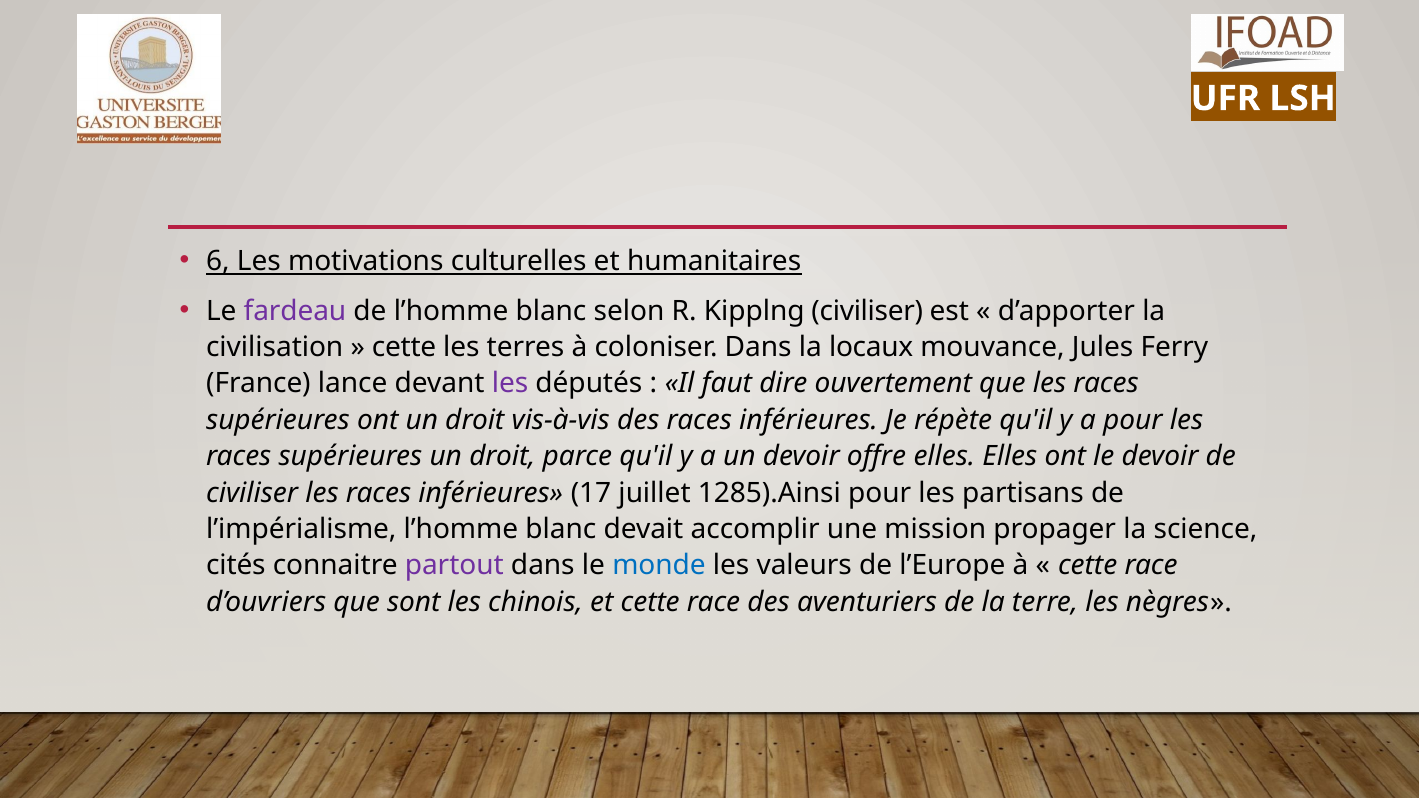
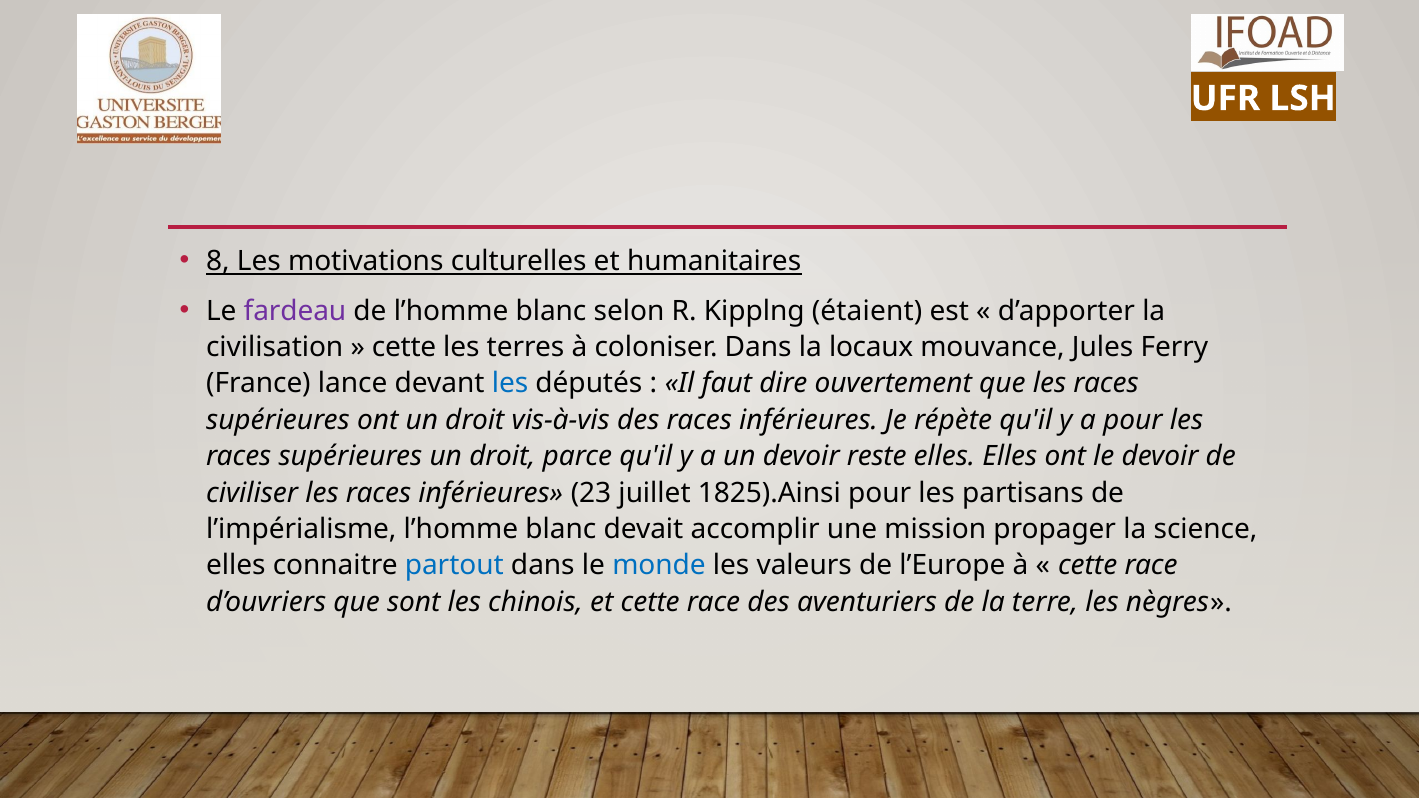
6: 6 -> 8 (218, 261)
Kipplng civiliser: civiliser -> étaient (867, 311)
les colour: purple -> blue (510, 384)
offre: offre -> reste (877, 457)
17: 17 -> 23 (591, 493)
1285).Ainsi: 1285).Ainsi -> 1825).Ainsi (769, 493)
cités: cités -> elles (236, 566)
partout colour: purple -> blue (454, 566)
